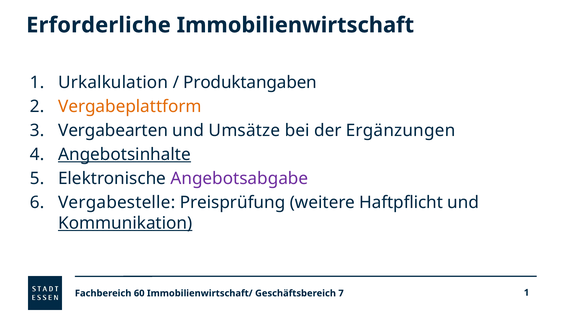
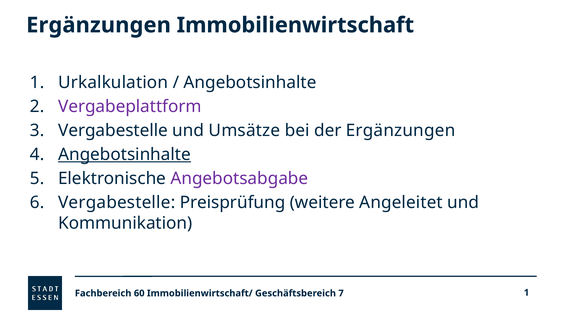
Erforderliche: Erforderliche -> Ergänzungen (99, 25)
Produktangaben: Produktangaben -> Angebotsinhalte (250, 83)
Vergabeplattform colour: orange -> purple (130, 107)
Vergabearten: Vergabearten -> Vergabestelle (113, 131)
Haftpflicht: Haftpflicht -> Angeleitet (401, 203)
Kommunikation underline: present -> none (125, 224)
